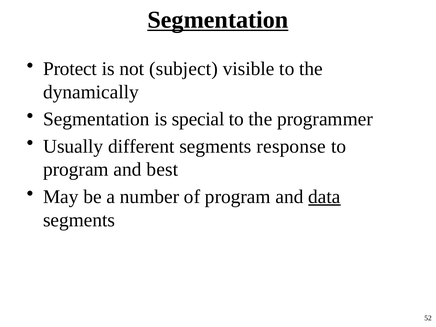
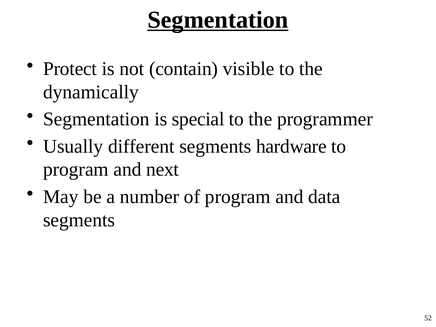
subject: subject -> contain (184, 69)
response: response -> hardware (291, 146)
best: best -> next (163, 170)
data underline: present -> none (324, 197)
